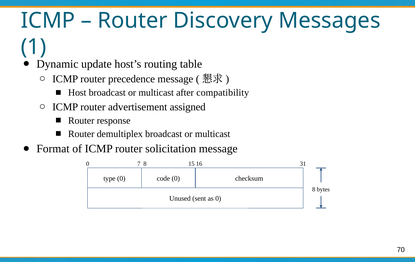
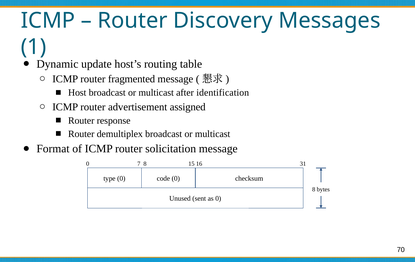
precedence: precedence -> fragmented (132, 79)
compatibility: compatibility -> identification (223, 93)
